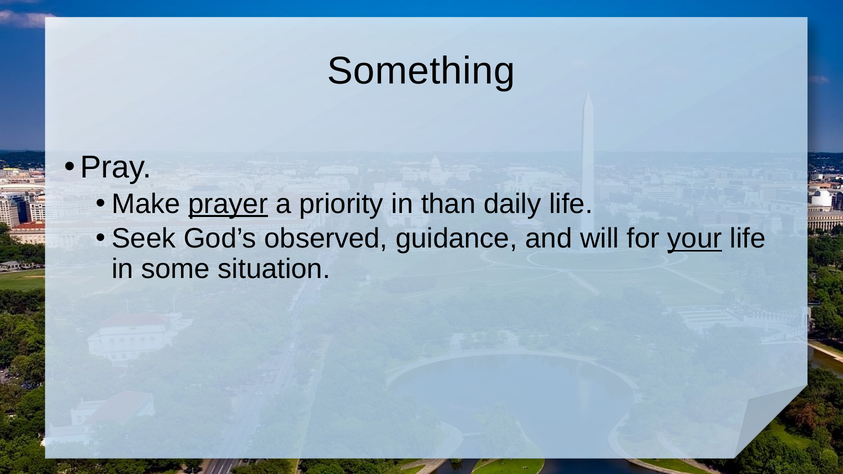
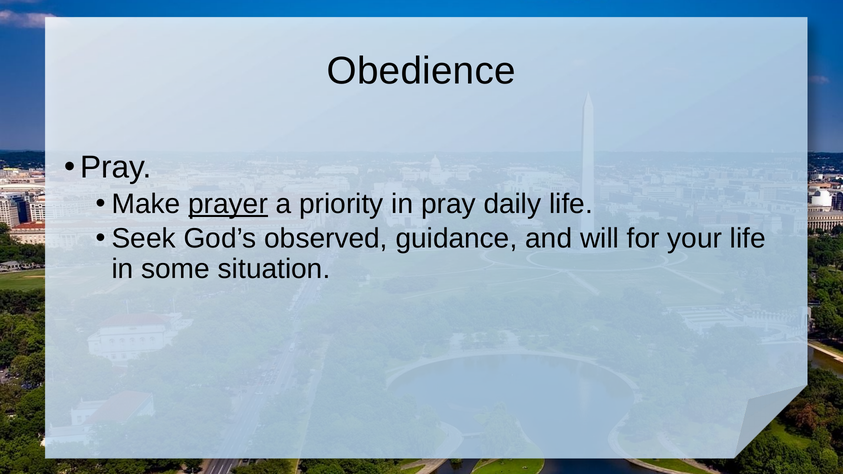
Something: Something -> Obedience (421, 71)
in than: than -> pray (448, 204)
your underline: present -> none (695, 239)
